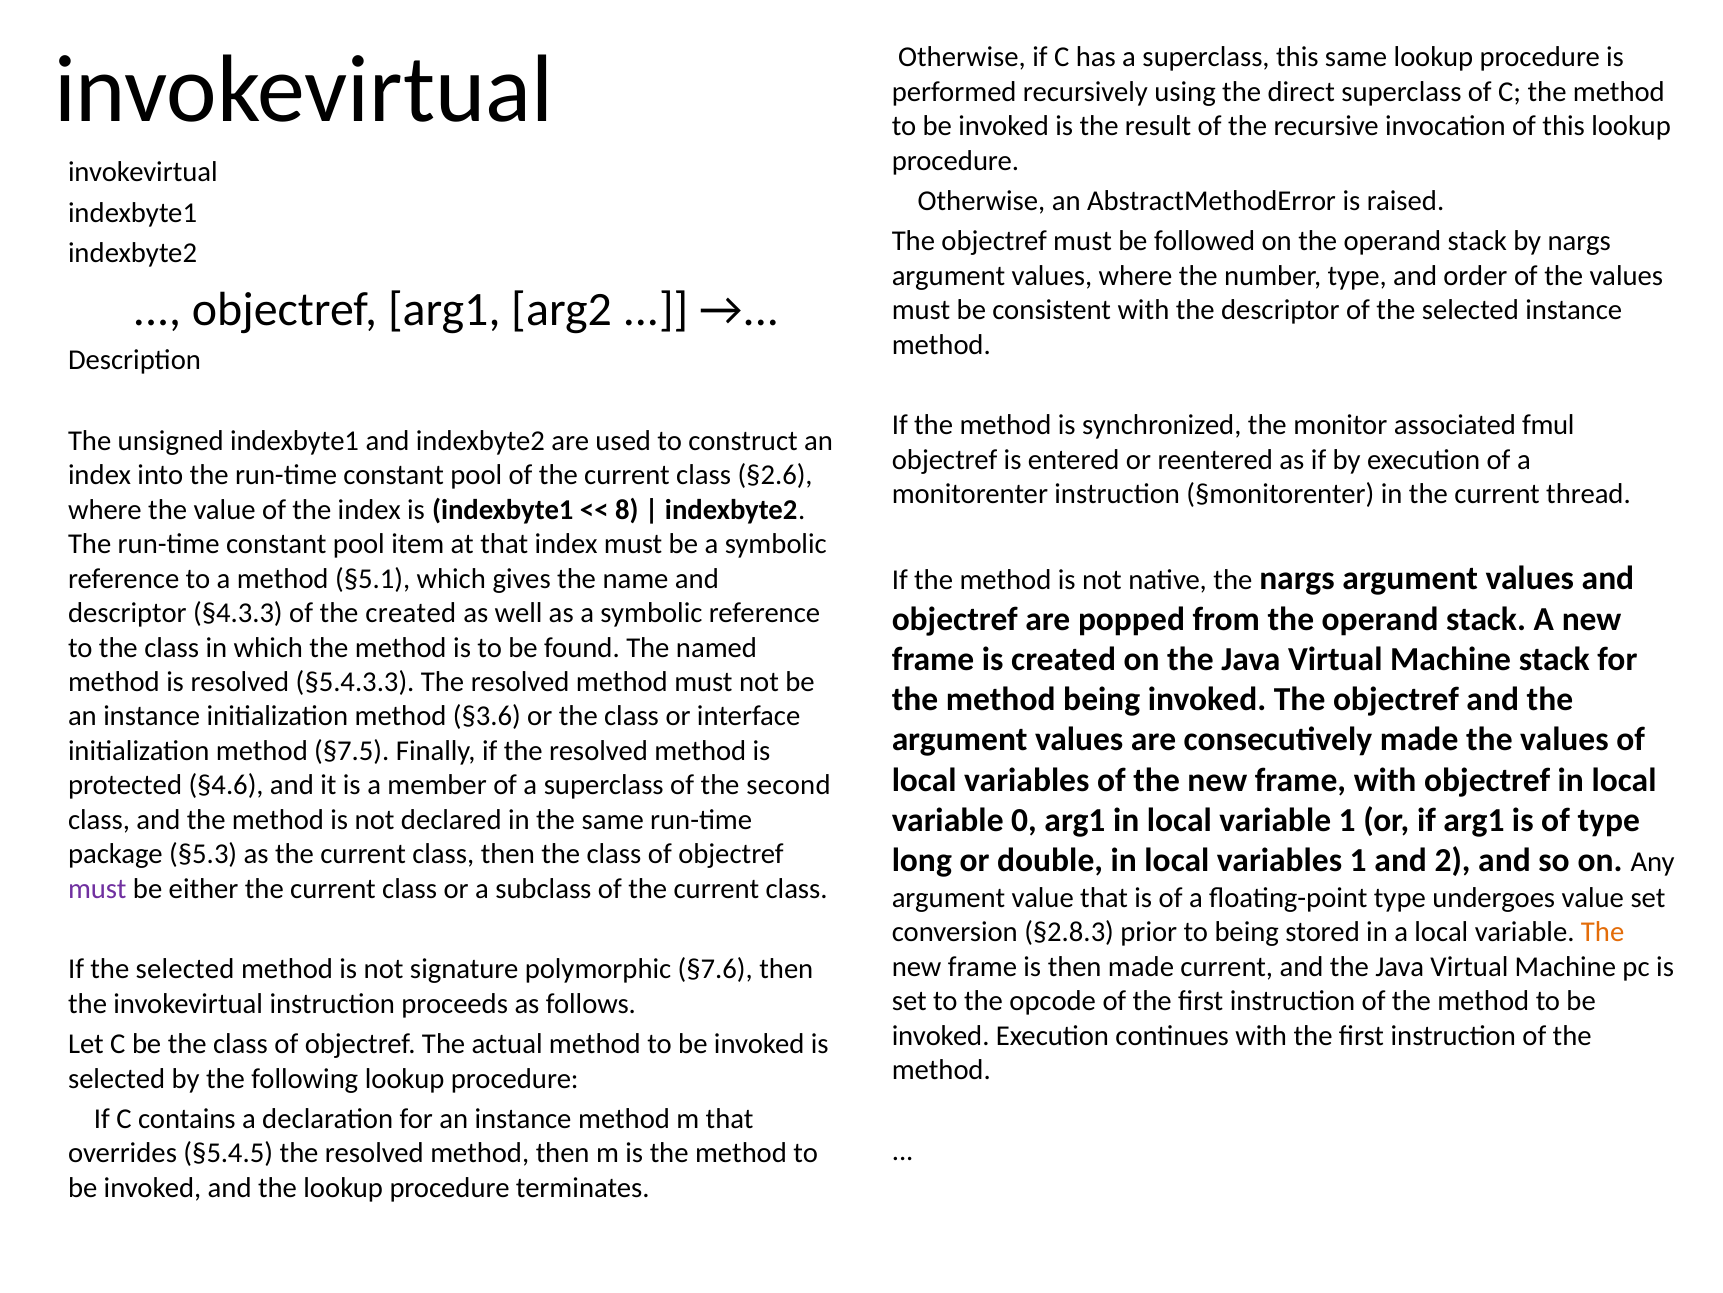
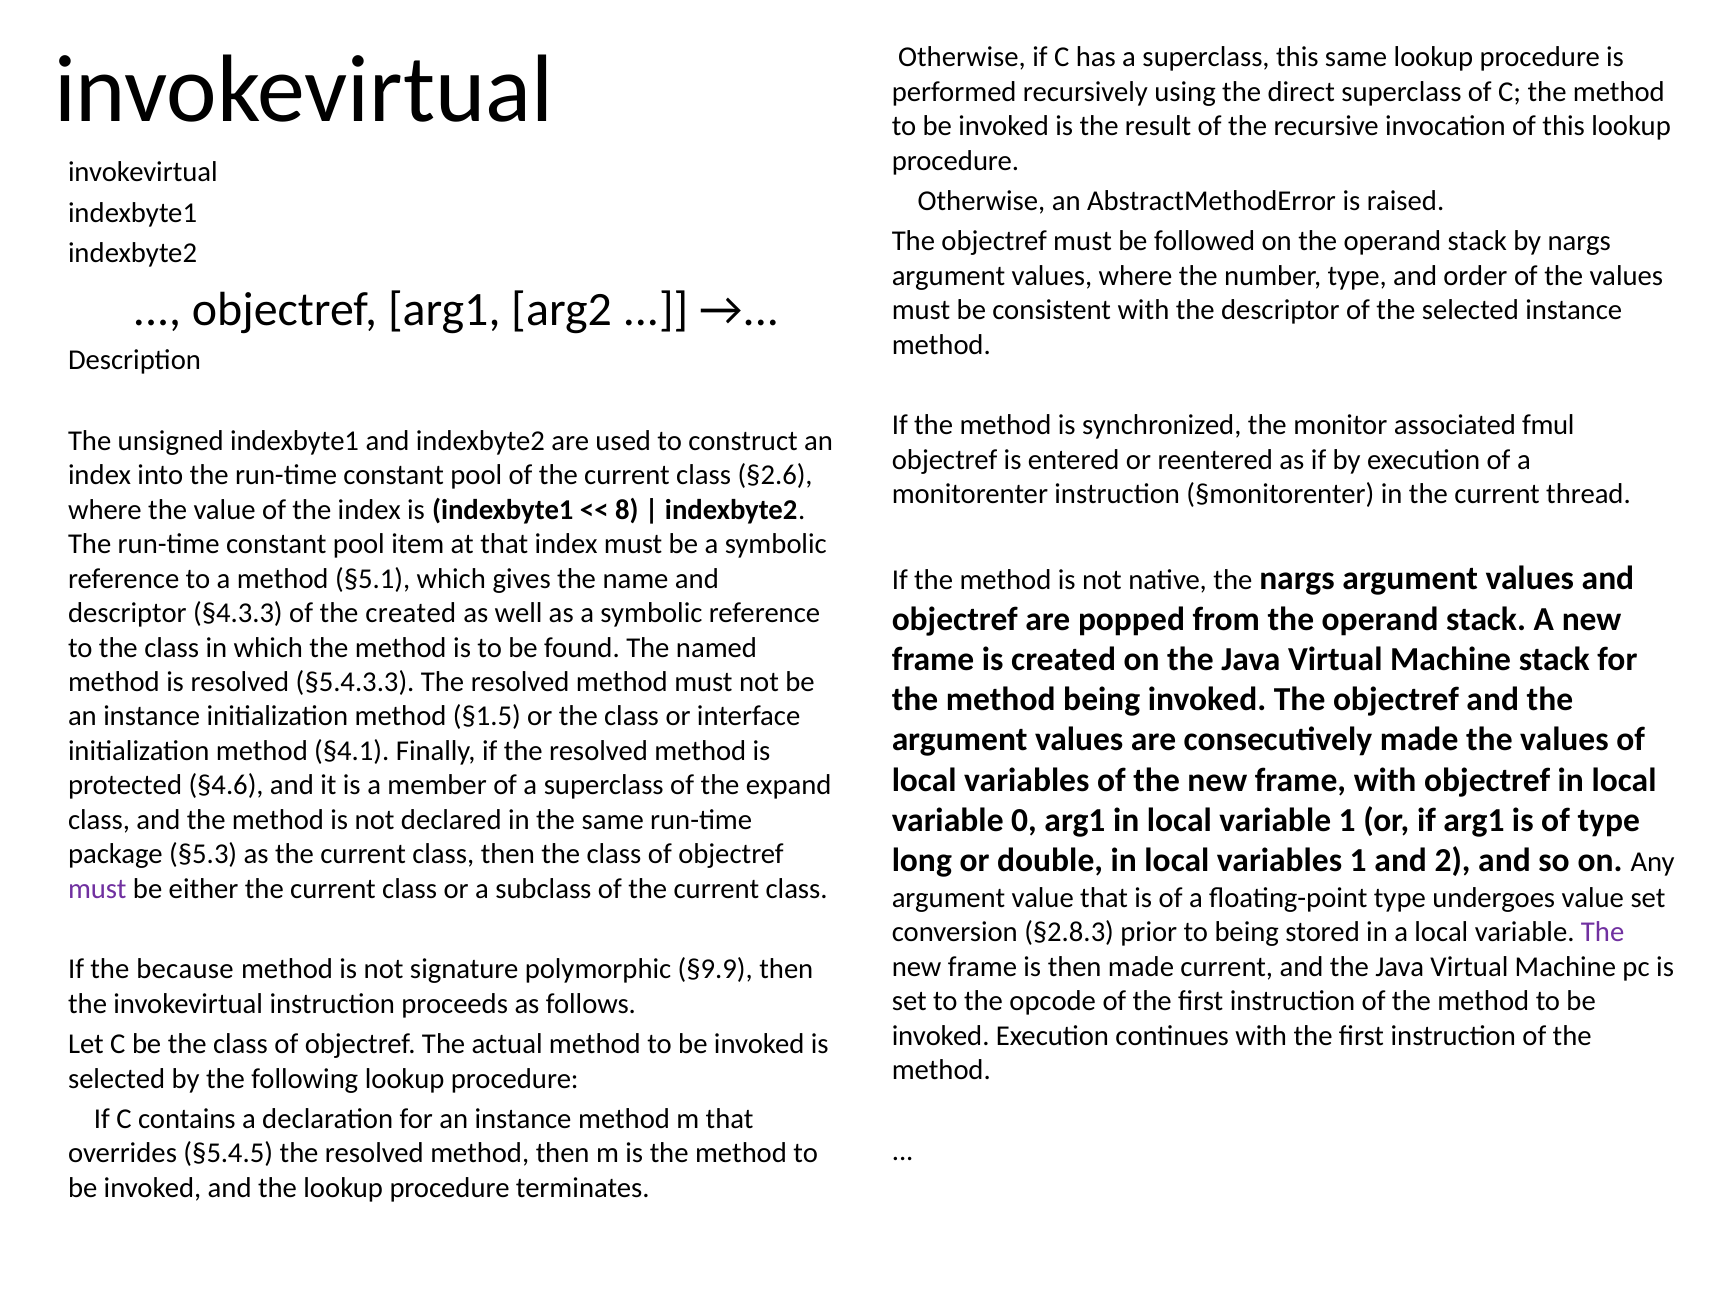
§3.6: §3.6 -> §1.5 (487, 716)
§7.5: §7.5 -> §4.1 (352, 751)
second: second -> expand (789, 785)
The colour: orange -> purple (1603, 932)
If the selected: selected -> because (185, 969)
§7.6: §7.6 -> §9.9 (715, 969)
